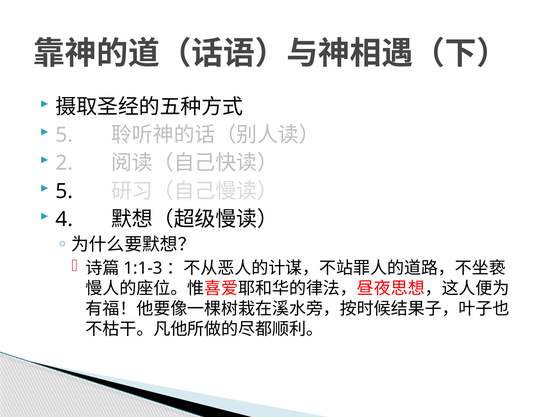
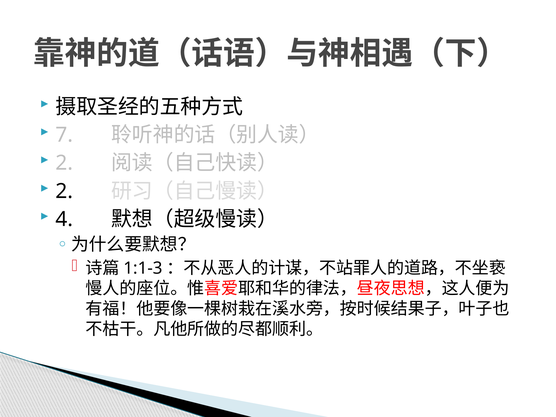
5: 5 -> 7 (64, 135)
5: 5 -> 2 (64, 191)
